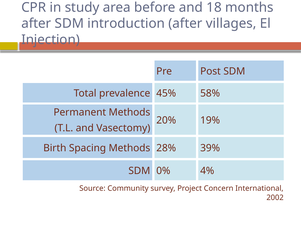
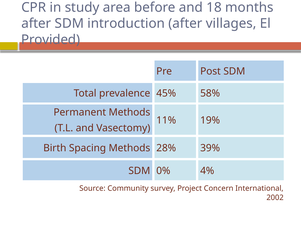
Injection: Injection -> Provided (51, 40)
20%: 20% -> 11% (166, 120)
